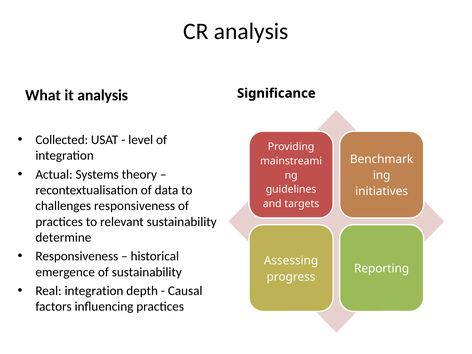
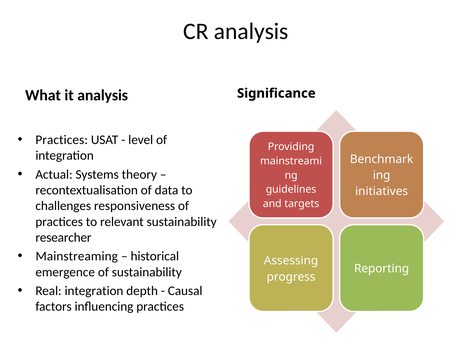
Collected: Collected -> Practices (62, 140)
determine: determine -> researcher (63, 237)
Responsiveness: Responsiveness -> Mainstreaming (77, 256)
